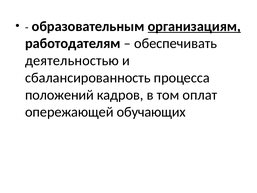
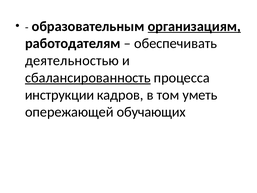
сбалансированность underline: none -> present (88, 78)
положений: положений -> инструкции (59, 95)
оплат: оплат -> уметь (200, 95)
